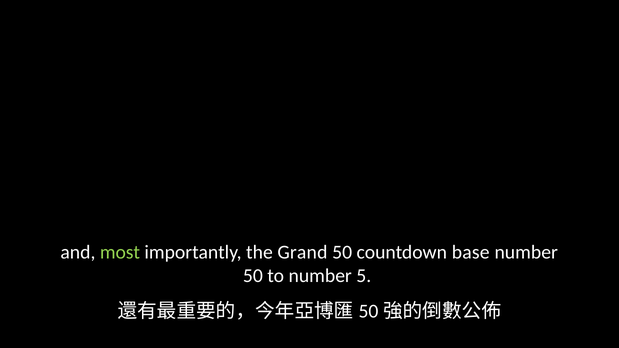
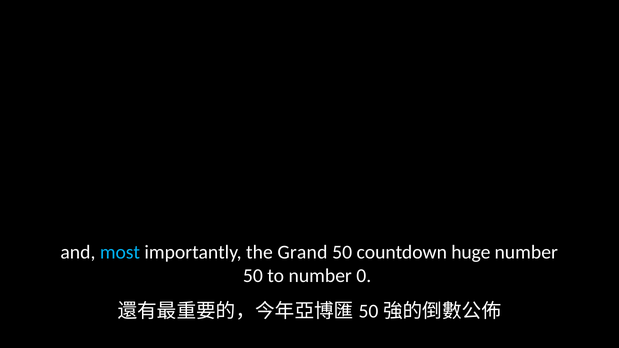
most colour: light green -> light blue (120, 252)
base: base -> huge (471, 252)
5: 5 -> 0 (364, 276)
